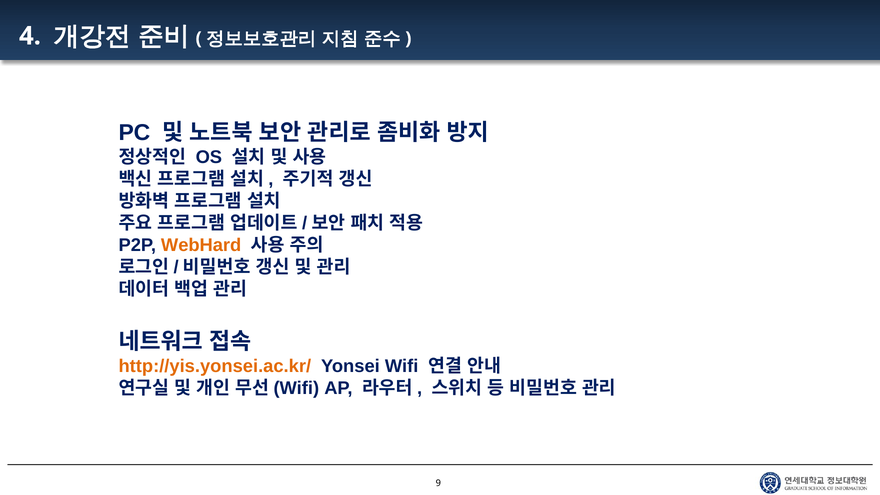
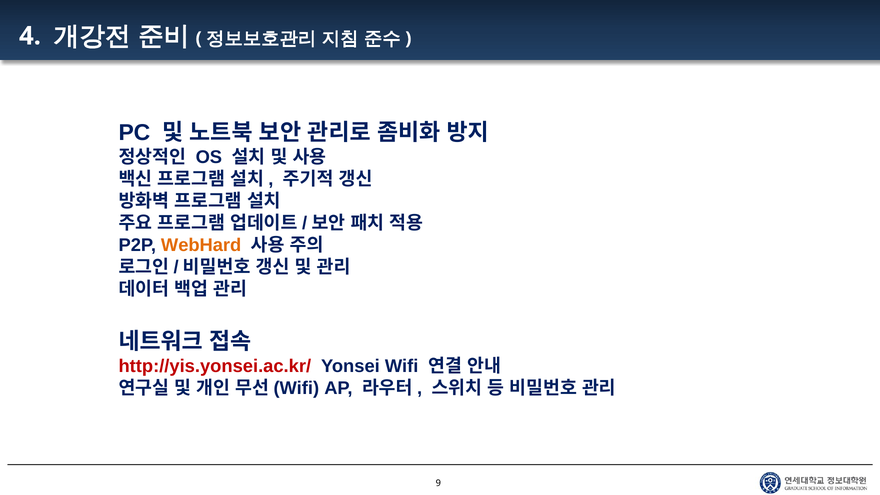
http://yis.yonsei.ac.kr/ colour: orange -> red (215, 366)
